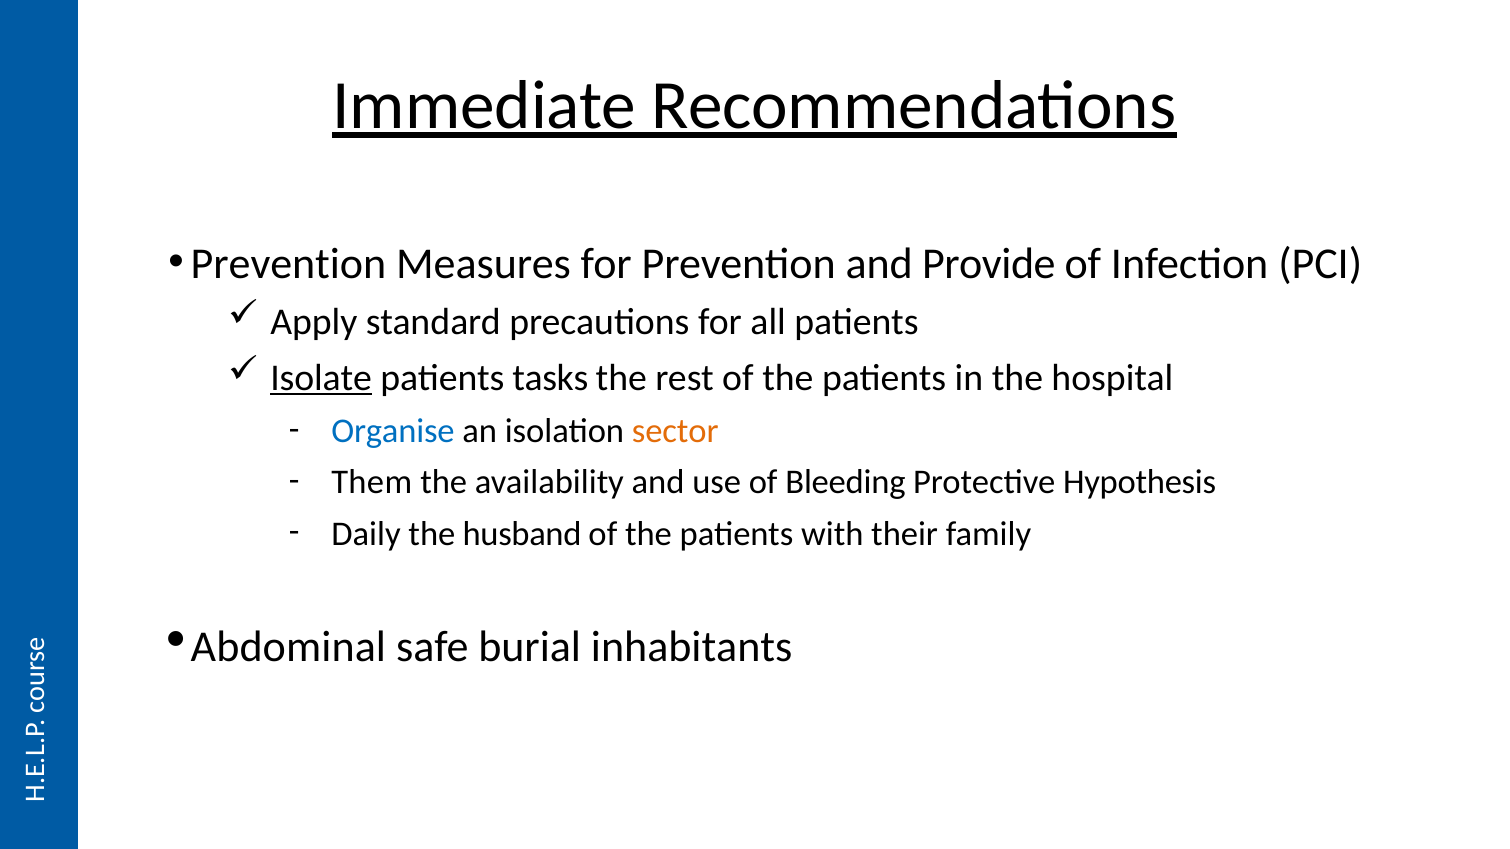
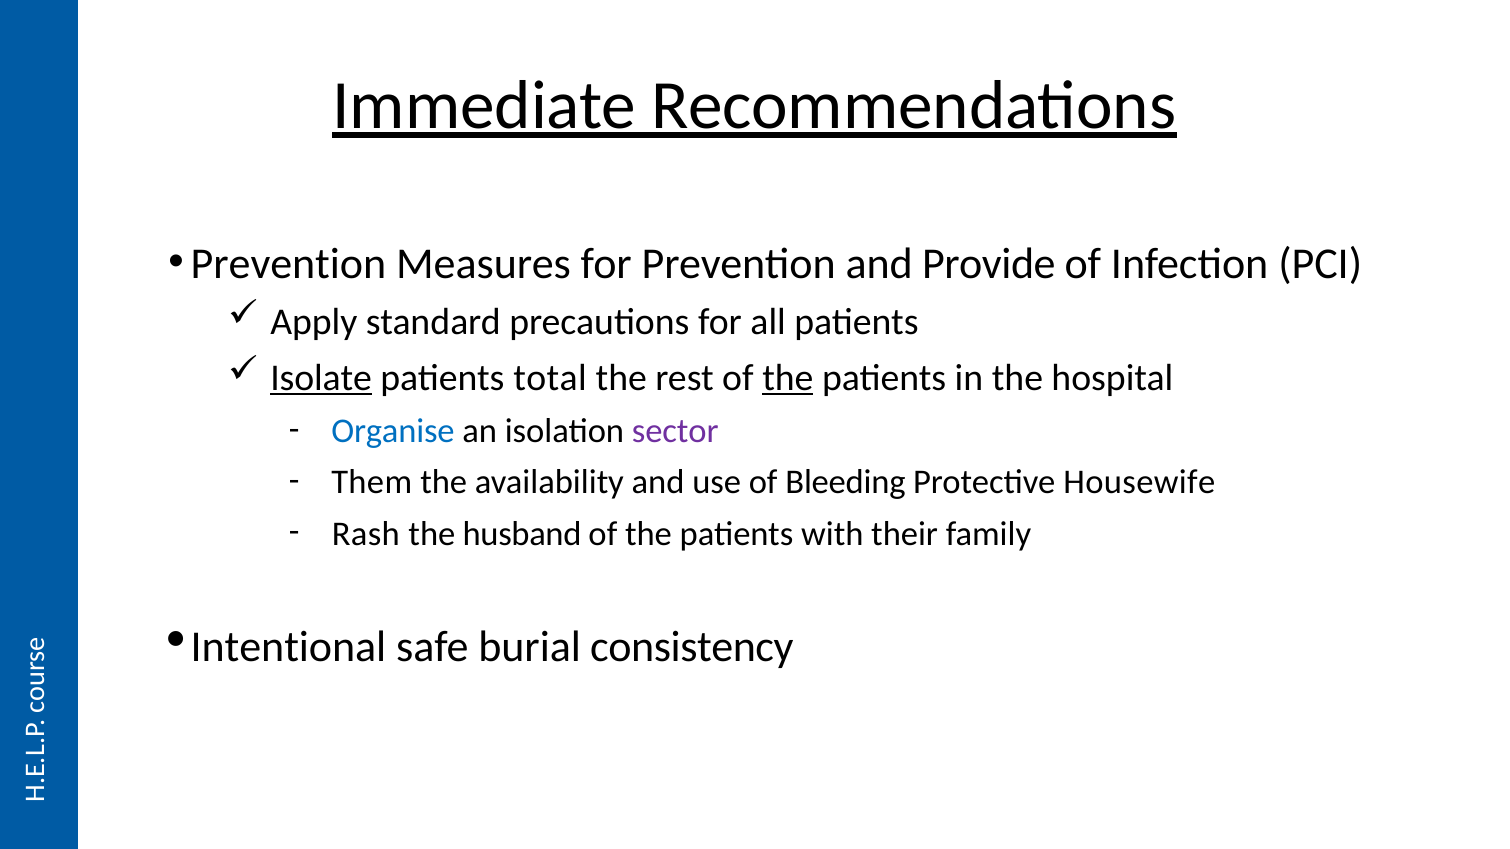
tasks: tasks -> total (550, 378)
the underline: none -> present (788, 378)
sector colour: orange -> purple (675, 431)
Hypothesis: Hypothesis -> Housewife (1139, 483)
Daily: Daily -> Rash (366, 534)
Abdominal: Abdominal -> Intentional (288, 648)
inhabitants: inhabitants -> consistency (692, 648)
